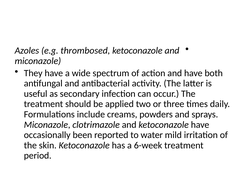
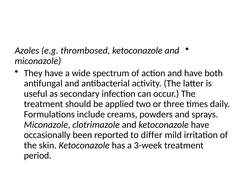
water: water -> differ (152, 135)
6-week: 6-week -> 3-week (148, 145)
